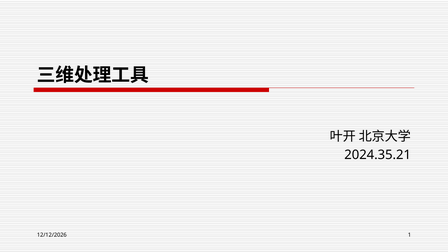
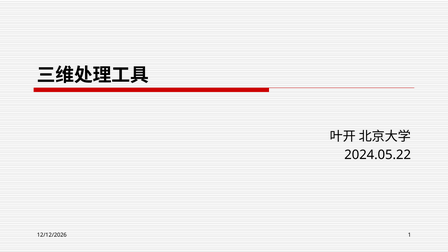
2024.35.21: 2024.35.21 -> 2024.05.22 (378, 155)
